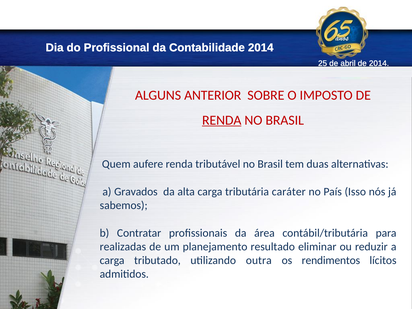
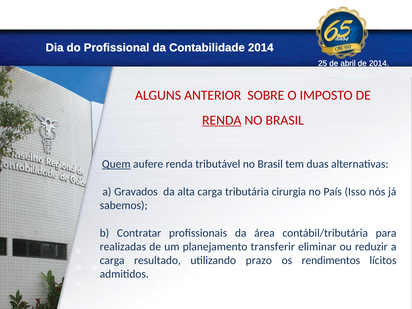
Quem underline: none -> present (116, 164)
caráter: caráter -> cirurgia (289, 192)
resultado: resultado -> transferir (273, 247)
tributado: tributado -> resultado (157, 260)
outra: outra -> prazo (259, 260)
